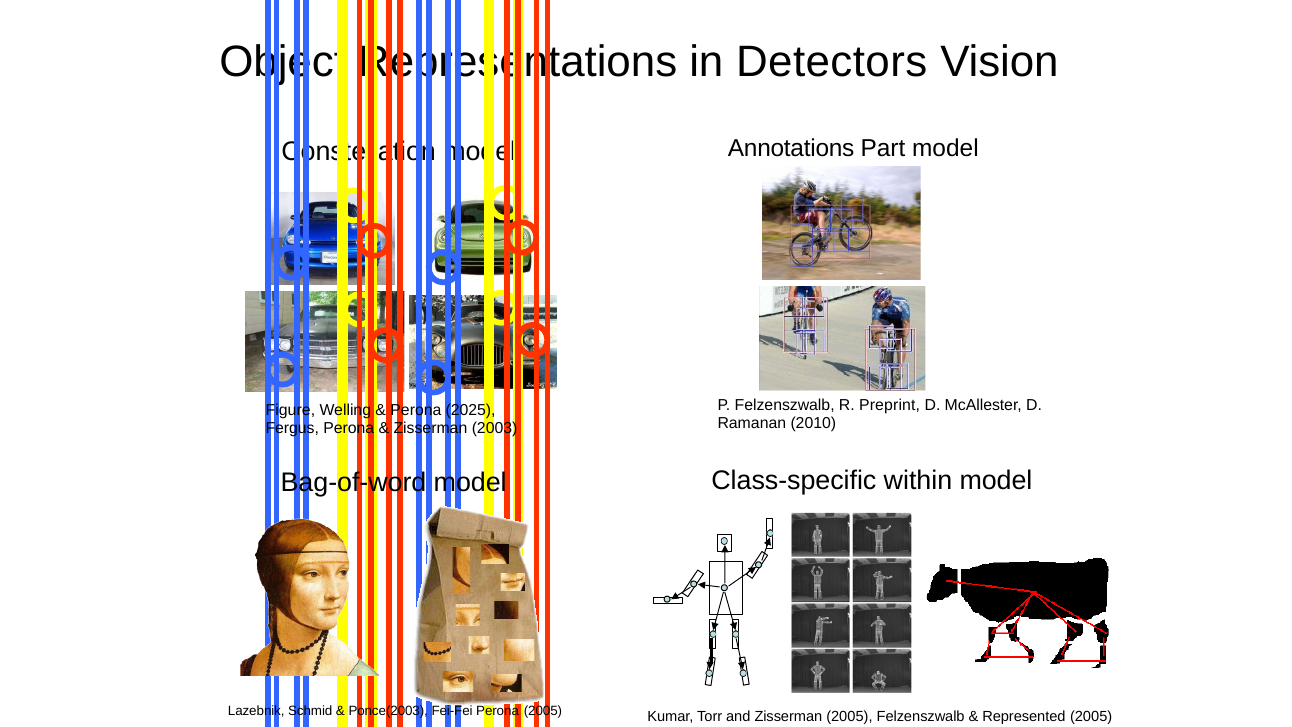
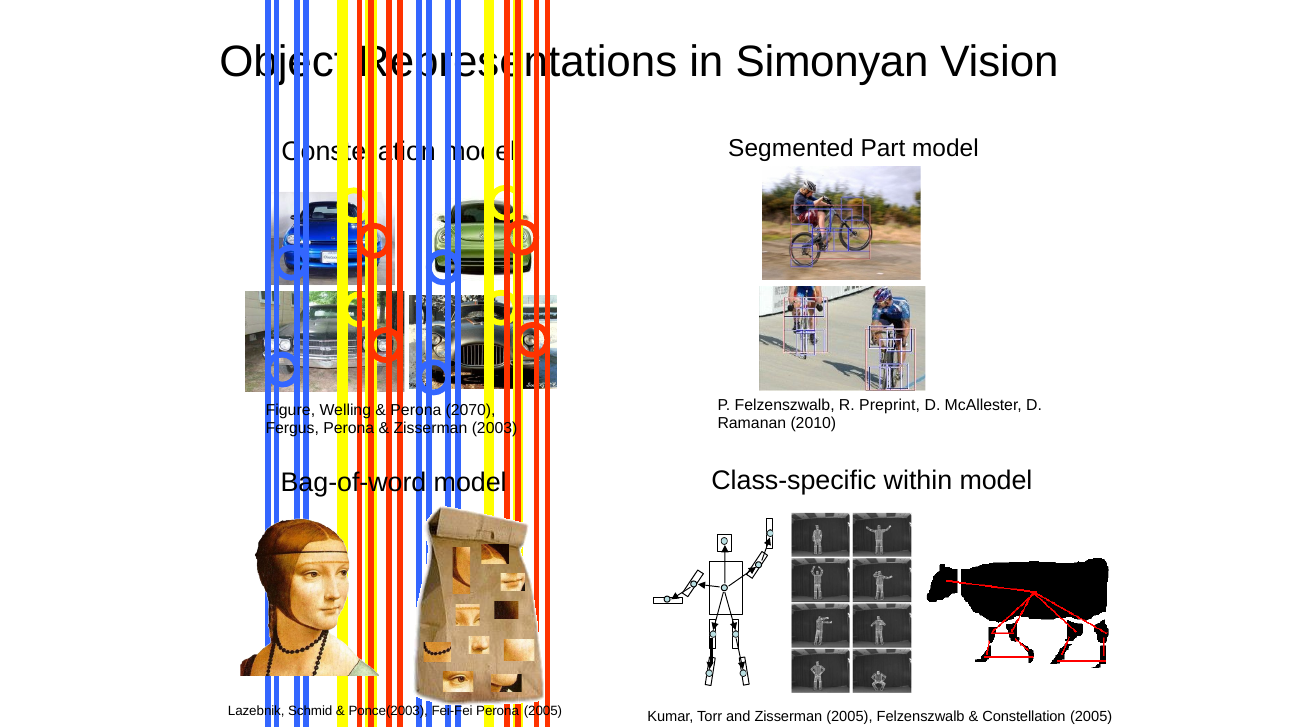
Detectors: Detectors -> Simonyan (832, 62)
Annotations: Annotations -> Segmented (791, 148)
2025: 2025 -> 2070 (471, 410)
Represented: Represented -> Constellation (1024, 716)
